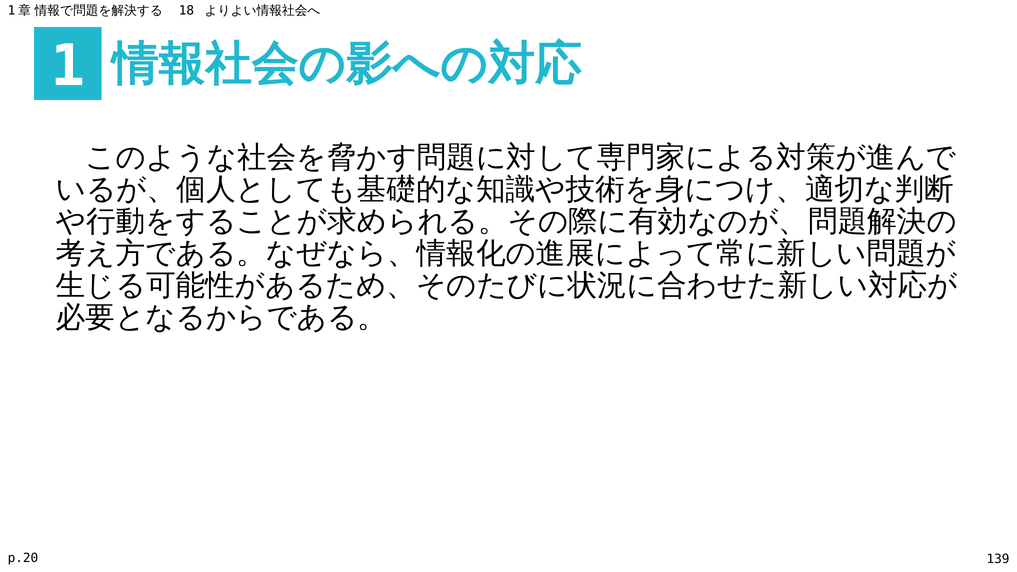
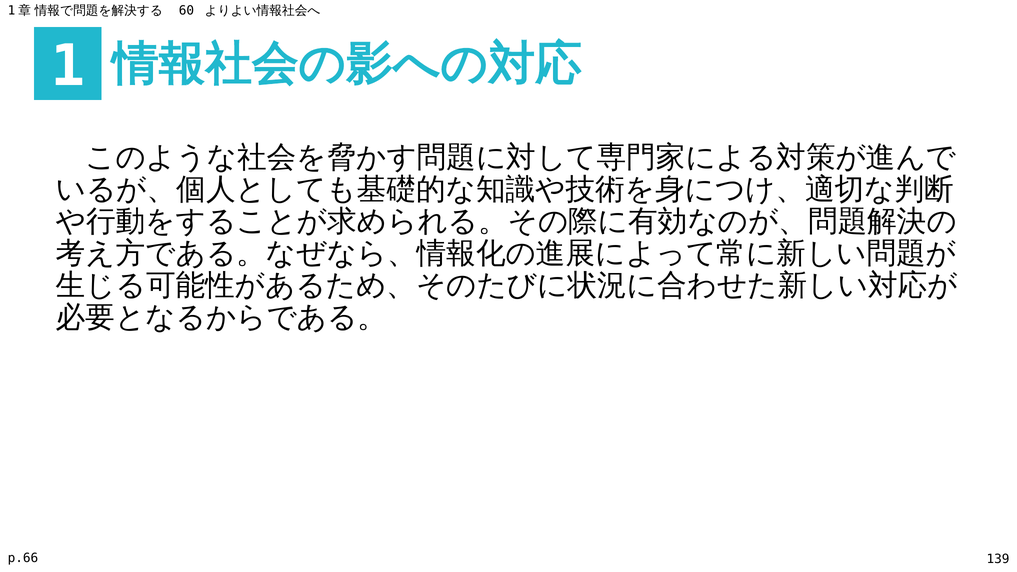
18: 18 -> 60 (186, 11)
p.20: p.20 -> p.66 (23, 558)
